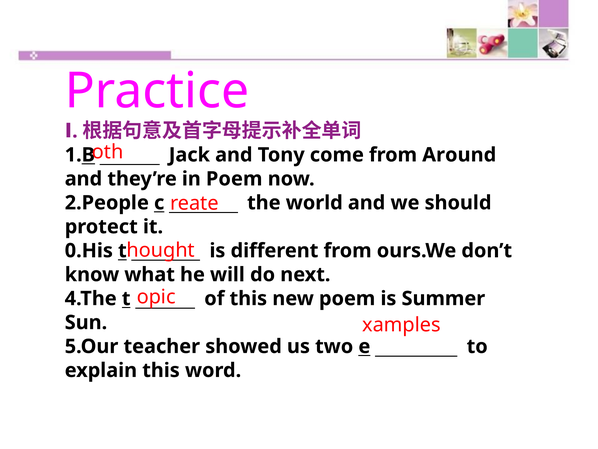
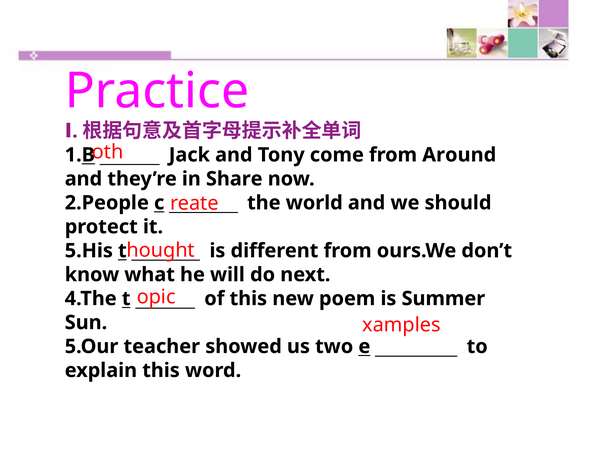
in Poem: Poem -> Share (234, 179)
0.His: 0.His -> 5.His (89, 250)
